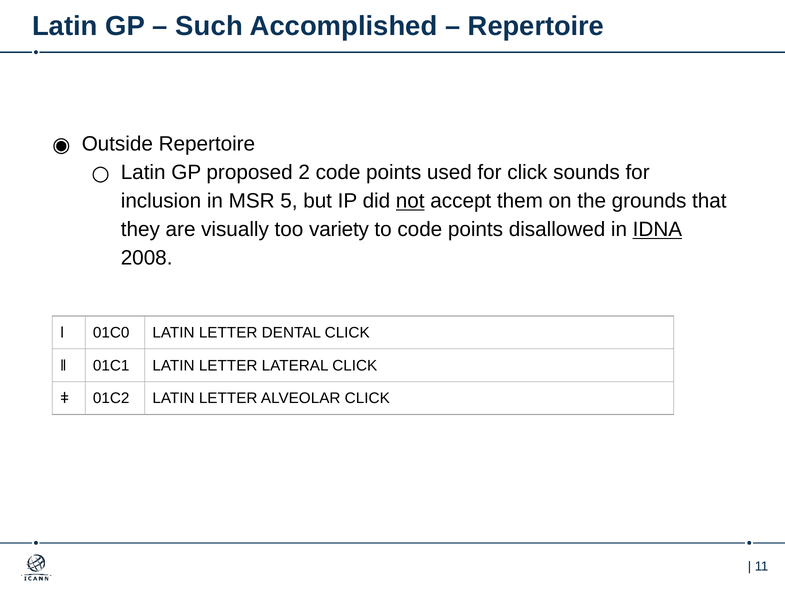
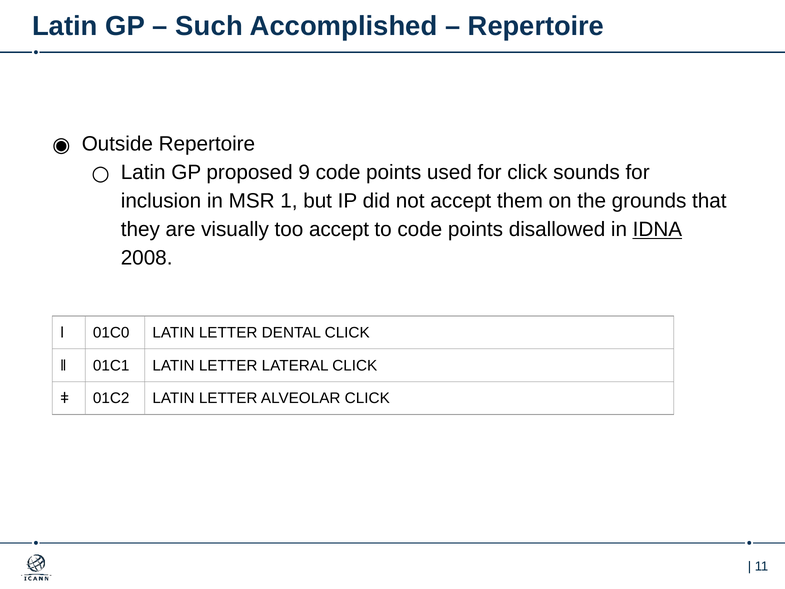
2: 2 -> 9 (304, 172)
5: 5 -> 1 (289, 201)
not underline: present -> none (410, 201)
too variety: variety -> accept (339, 229)
